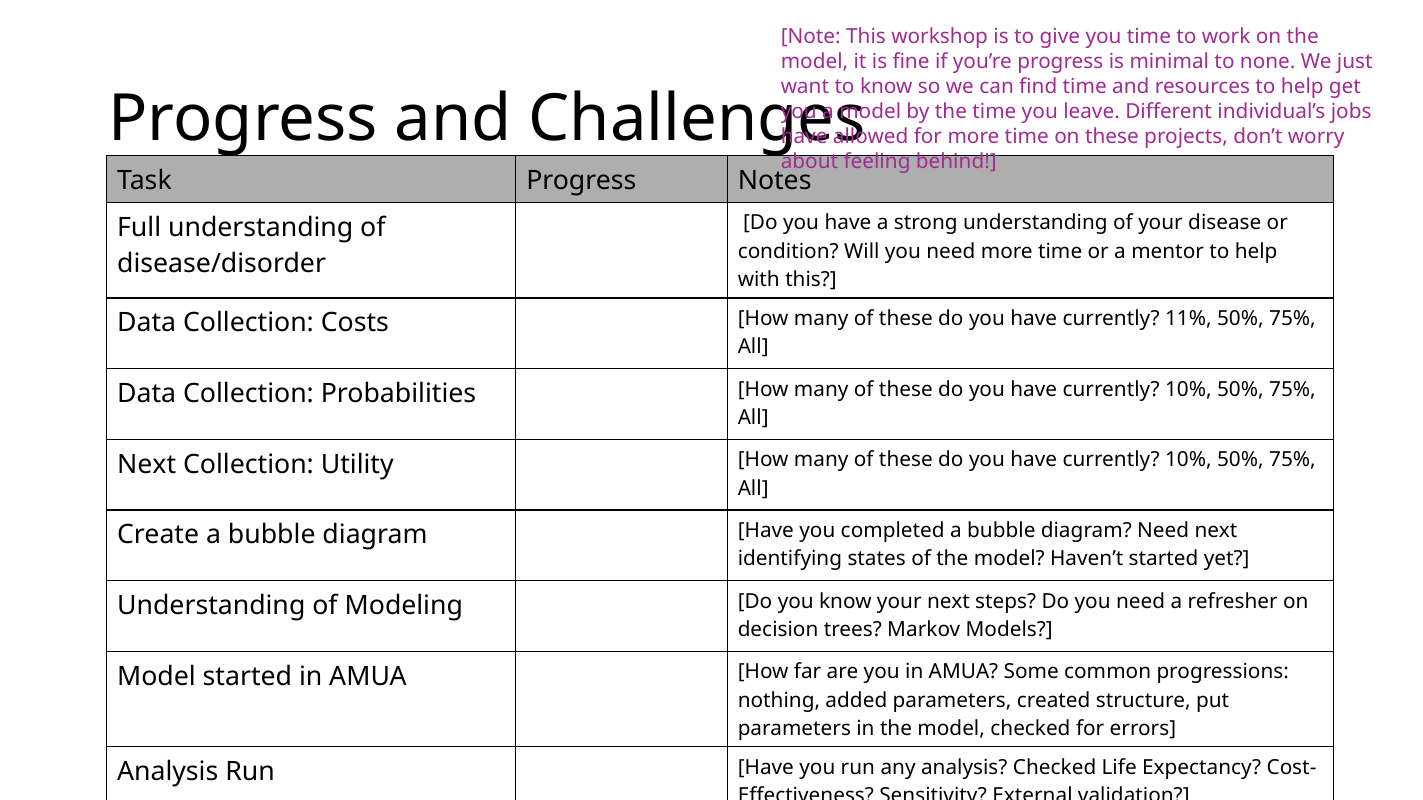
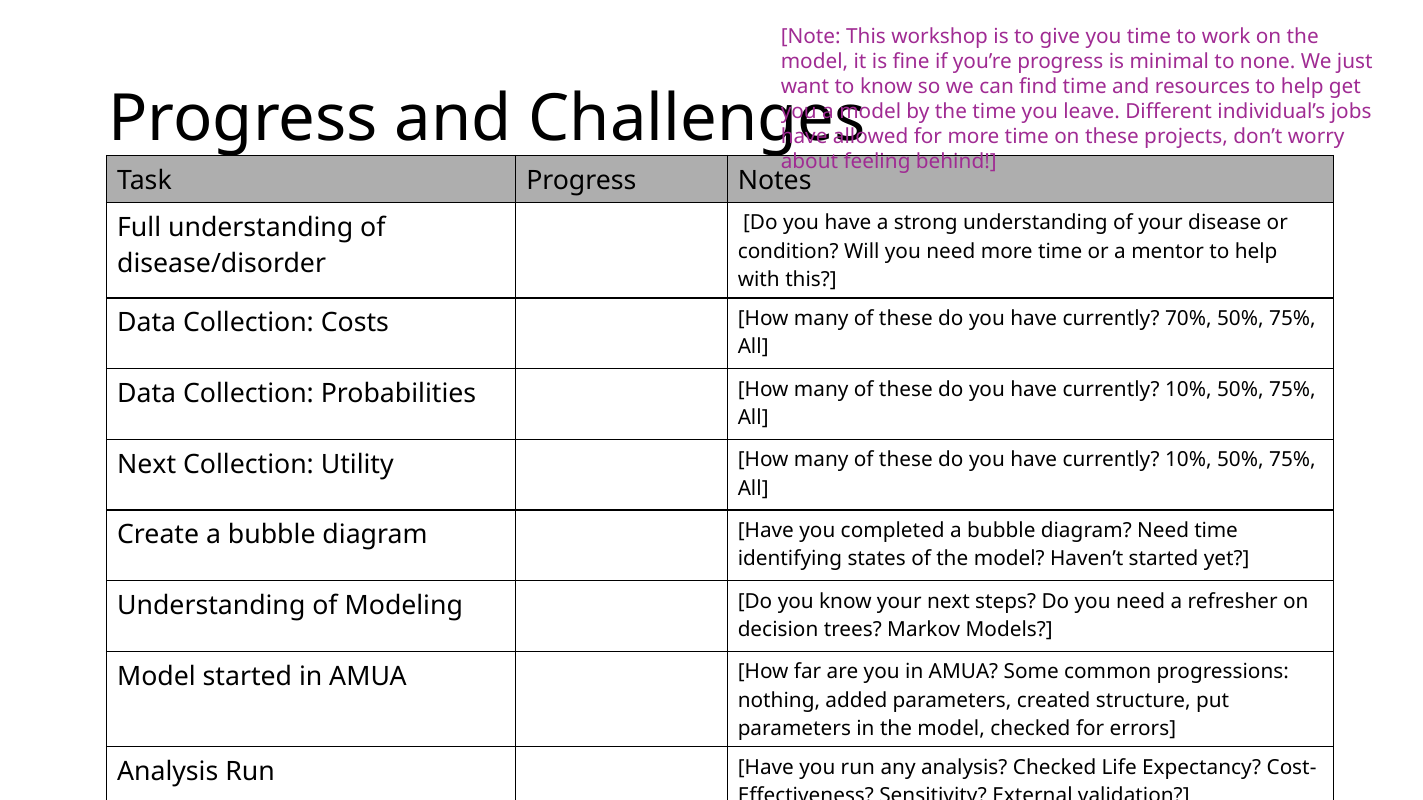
11%: 11% -> 70% (1188, 319)
Need next: next -> time (1216, 531)
